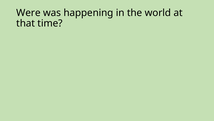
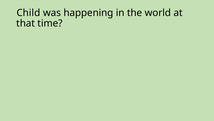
Were: Were -> Child (28, 13)
